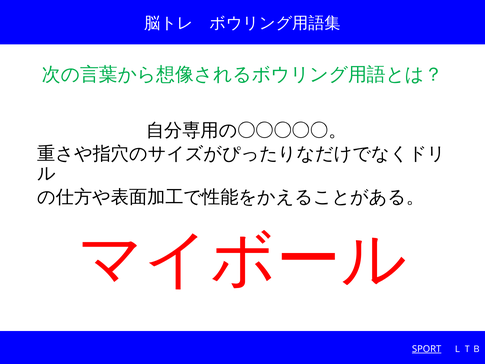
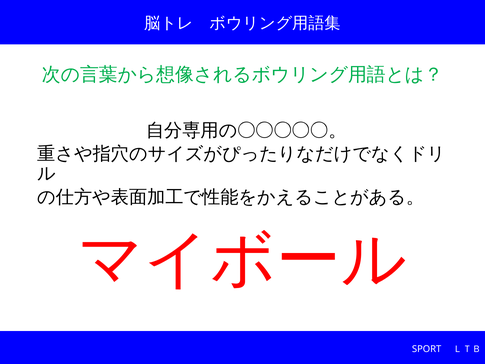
SPORT underline: present -> none (427, 349)
